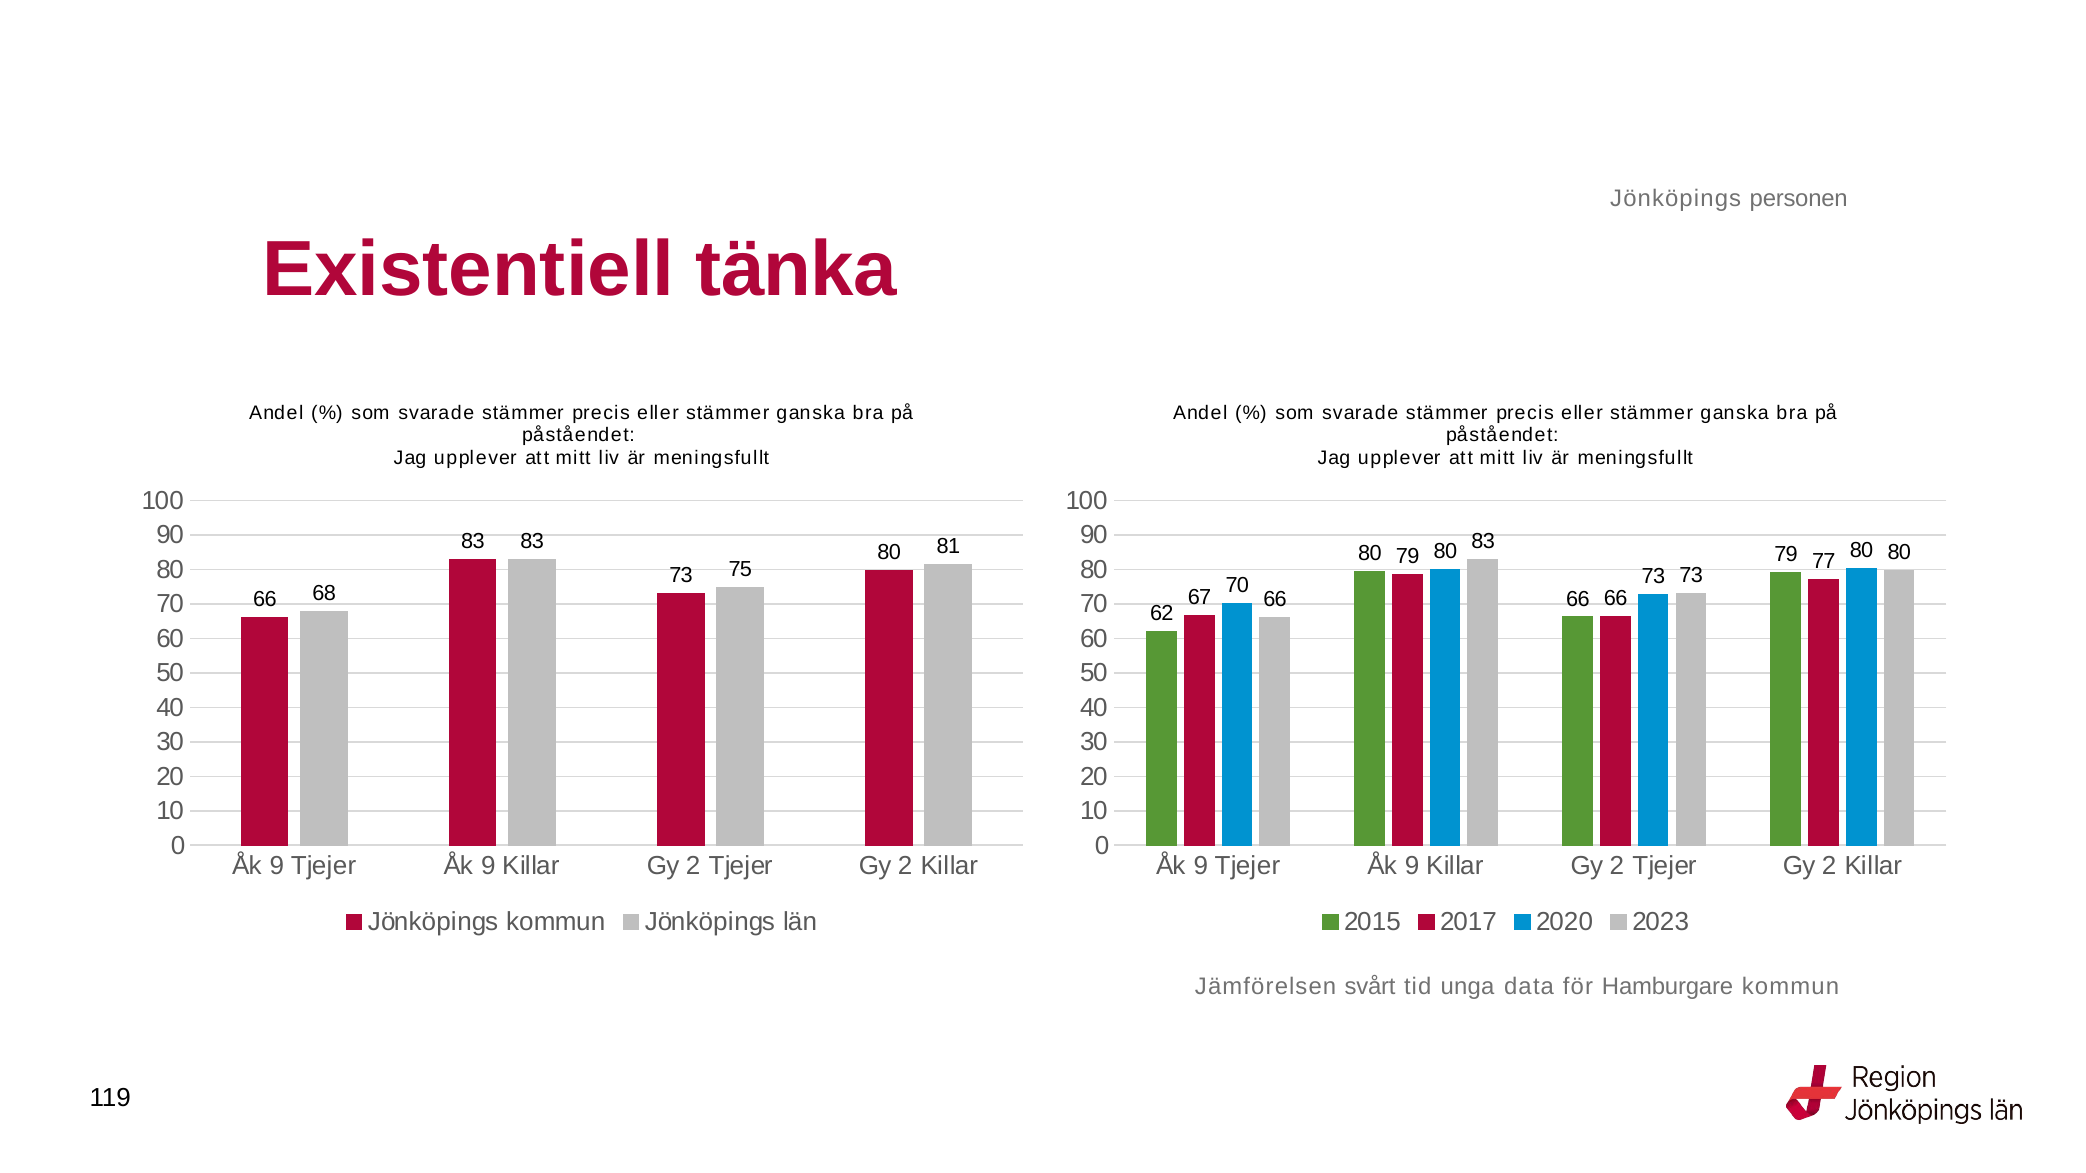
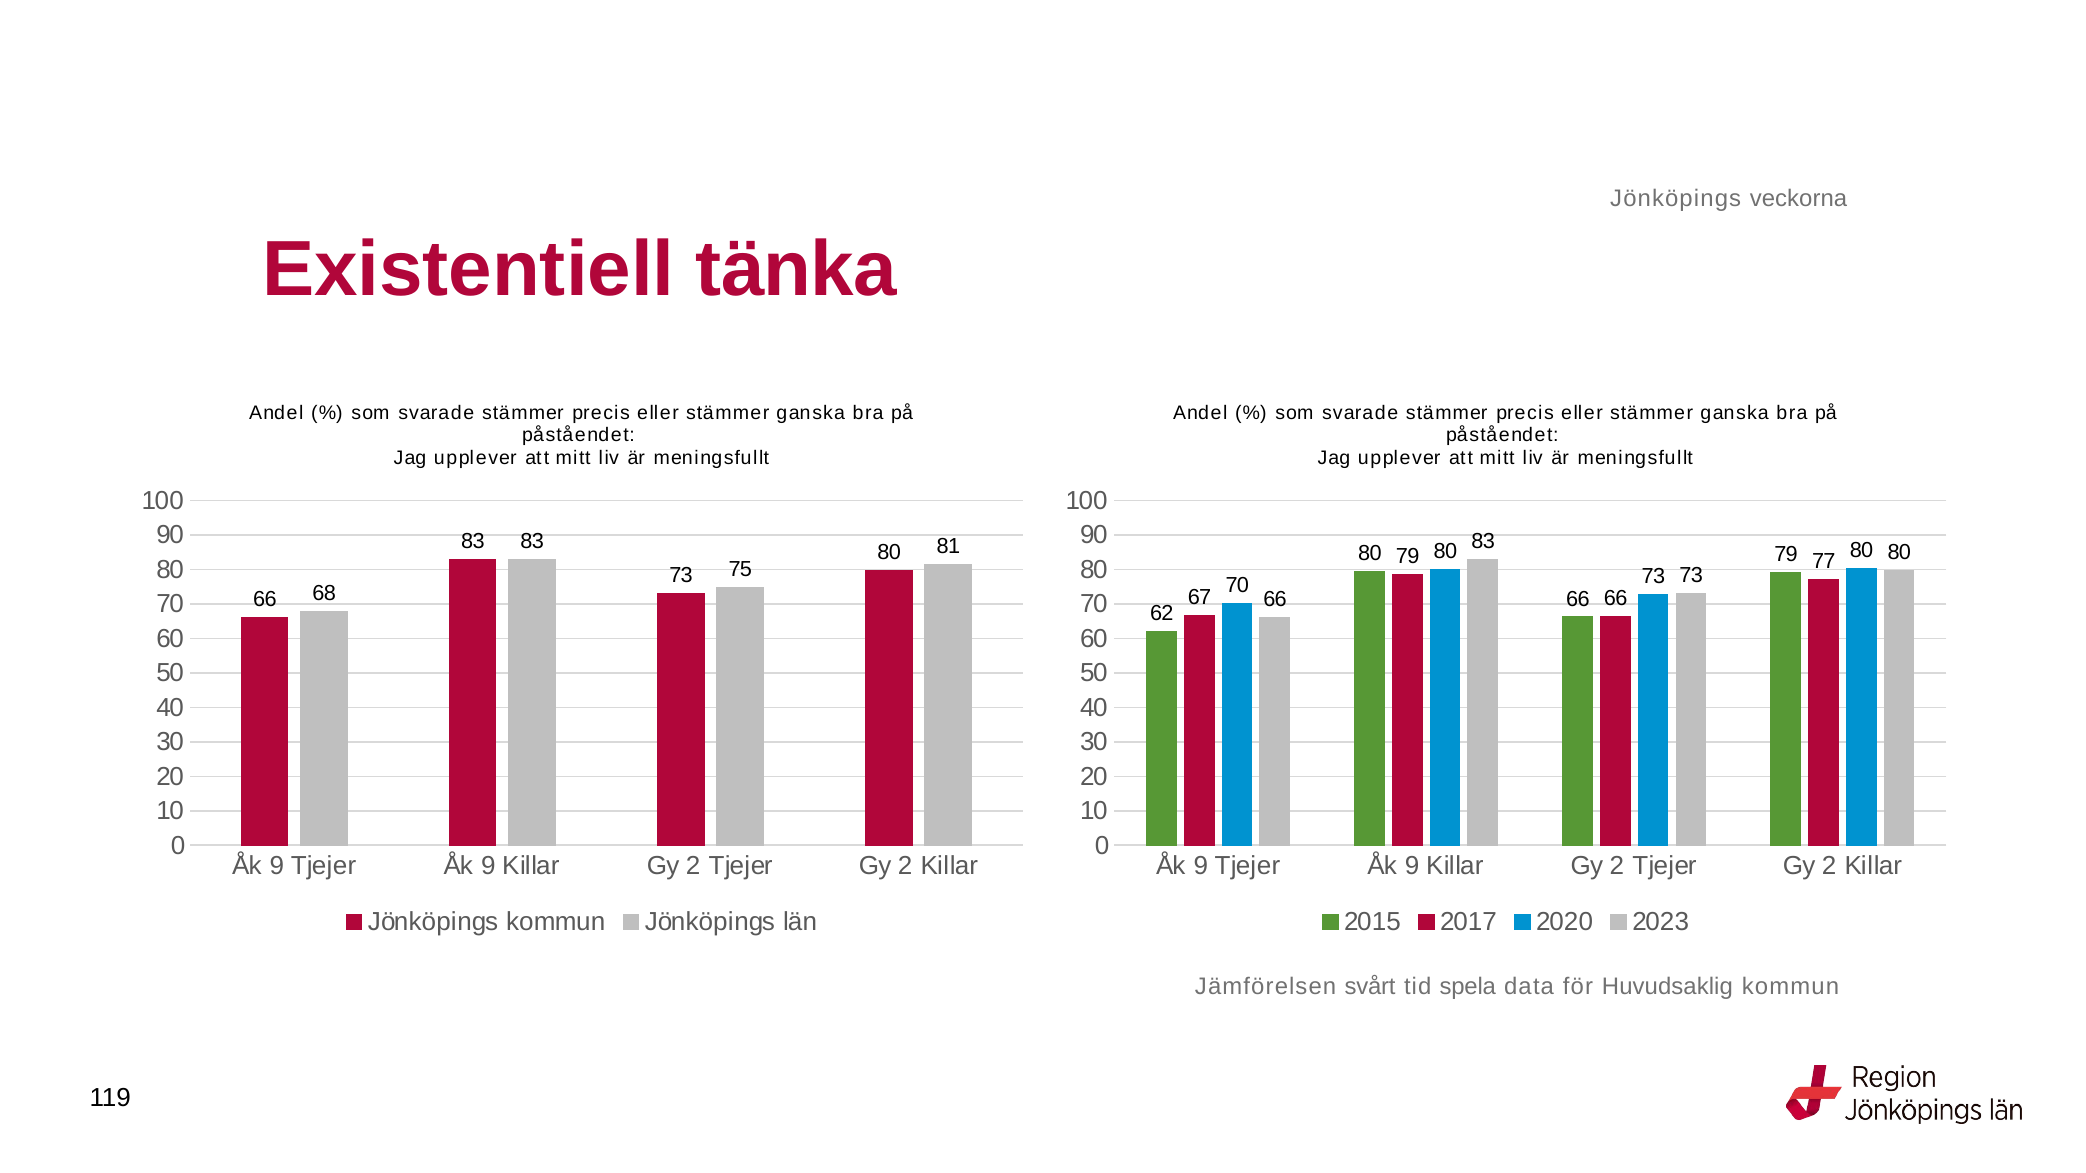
personen: personen -> veckorna (1799, 198)
unga: unga -> spela (1468, 986)
Hamburgare: Hamburgare -> Huvudsaklig (1667, 986)
